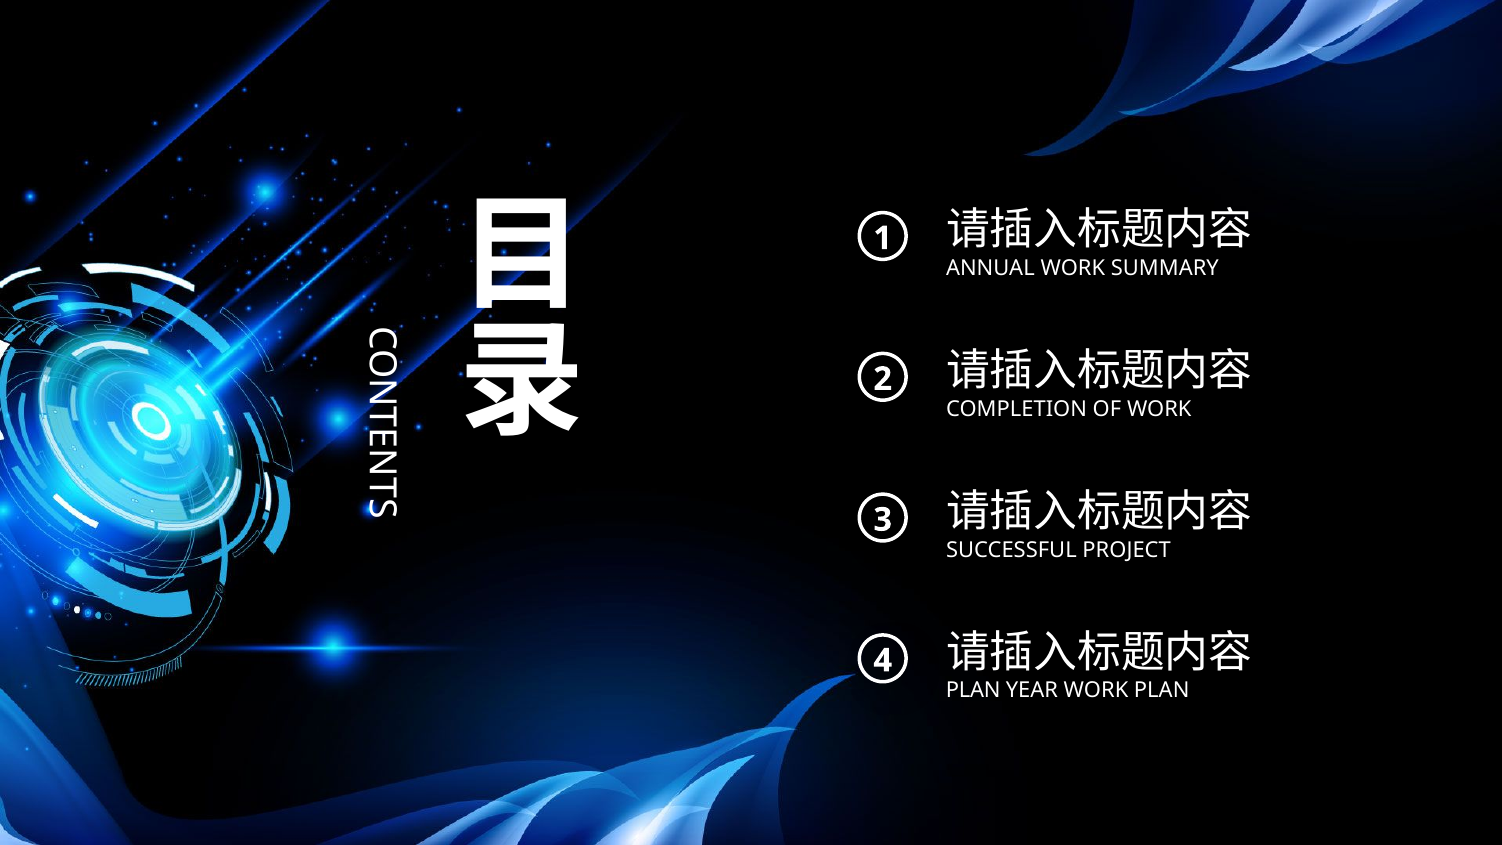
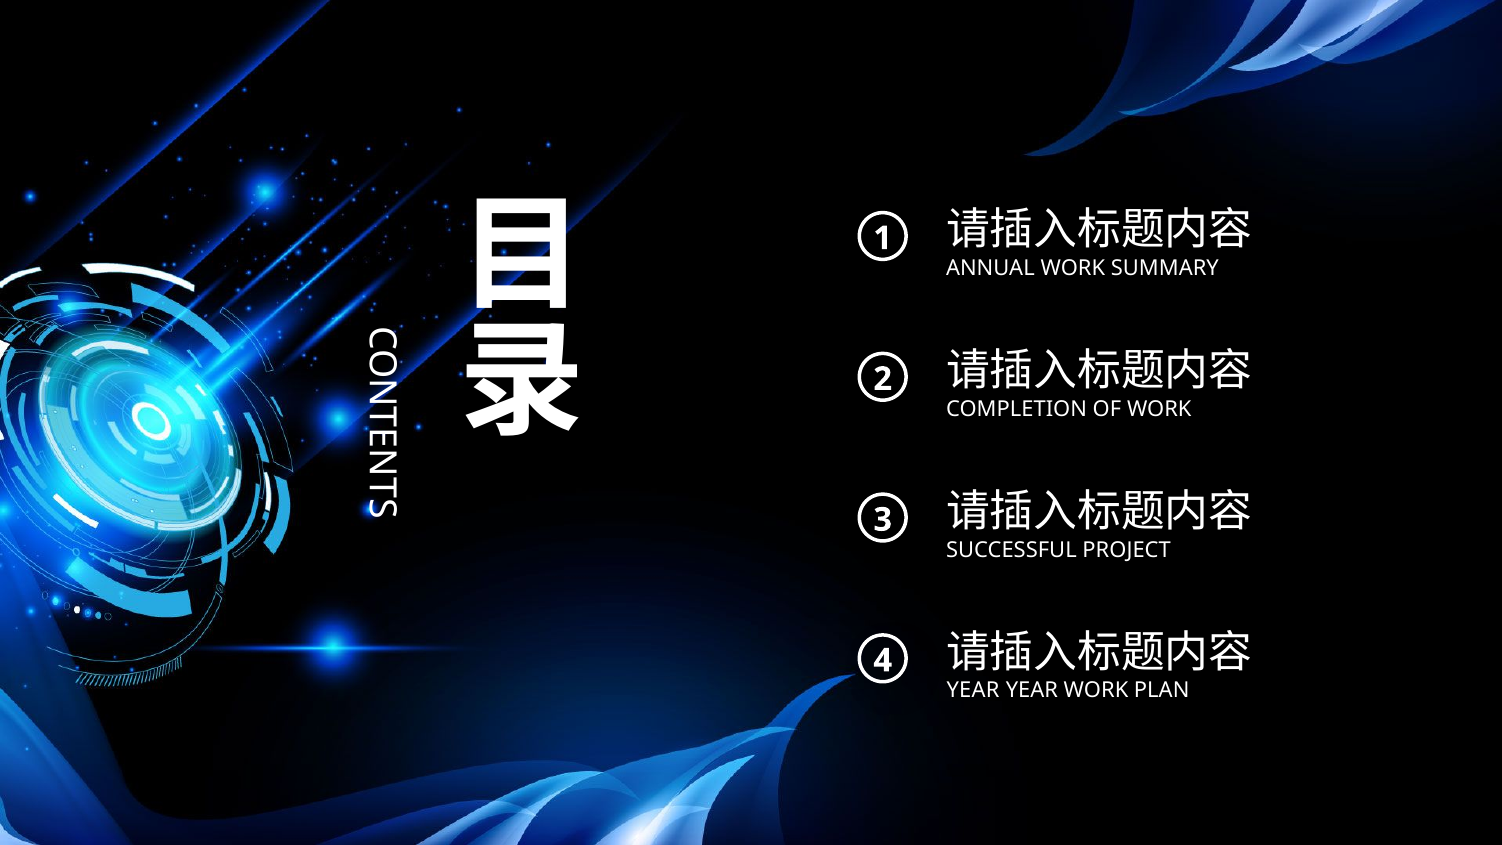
PLAN: PLAN -> YEAR (973, 690)
